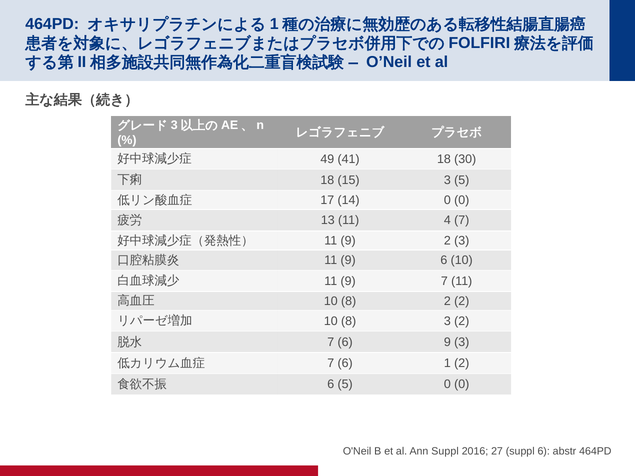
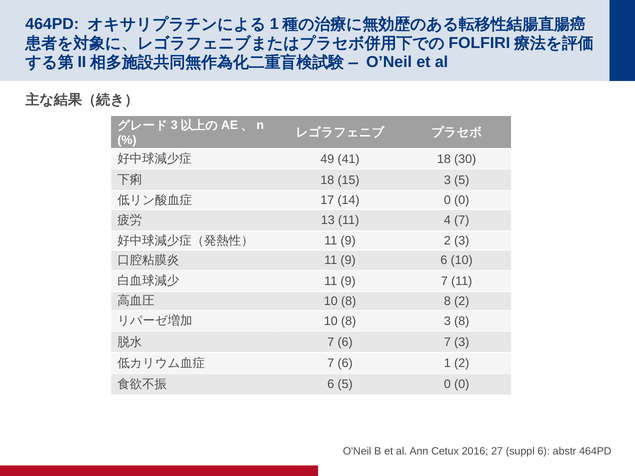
8 2: 2 -> 8 (447, 301)
3 2: 2 -> 8 (462, 321)
6 9: 9 -> 7 (447, 342)
Ann Suppl: Suppl -> Cetux (445, 451)
